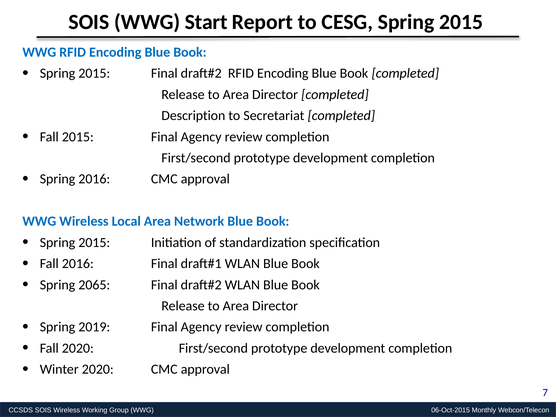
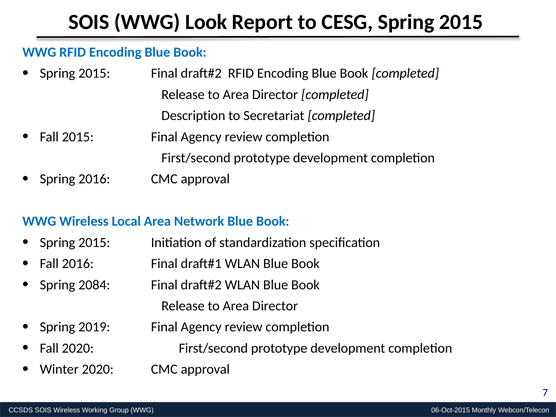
Start: Start -> Look (206, 22)
2065: 2065 -> 2084 (94, 285)
